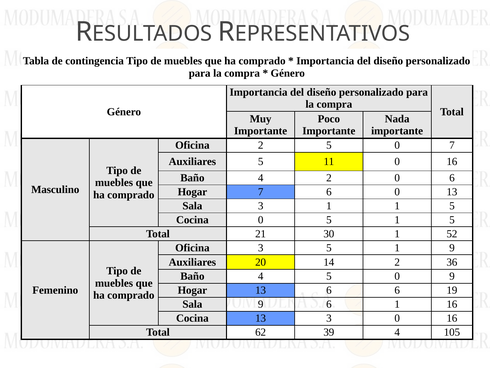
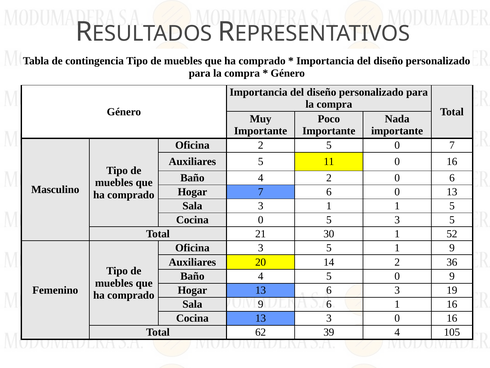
0 5 1: 1 -> 3 (397, 220)
6 6: 6 -> 3 (397, 290)
